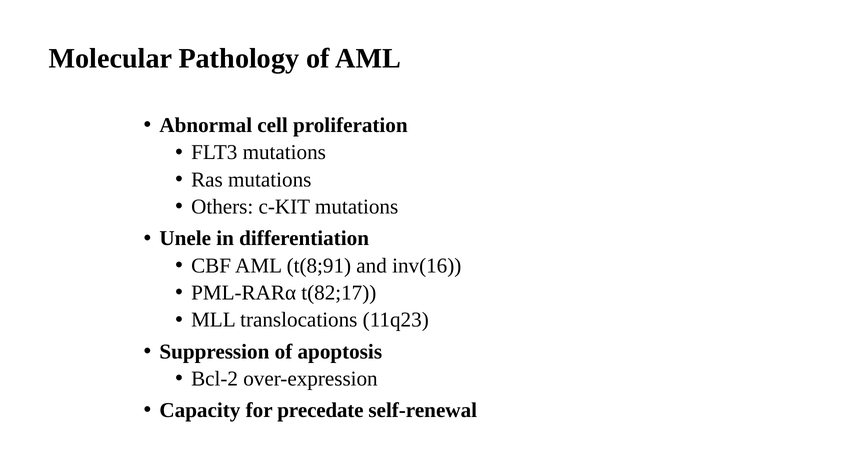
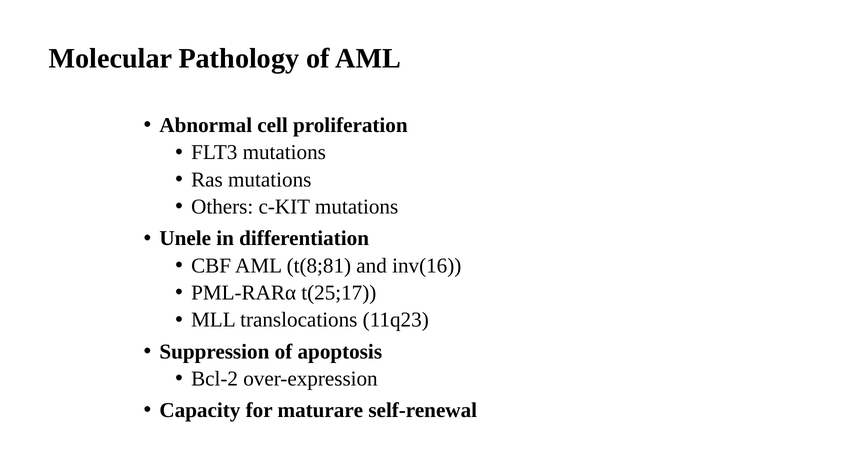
t(8;91: t(8;91 -> t(8;81 (319, 266)
t(82;17: t(82;17 -> t(25;17 (339, 293)
precedate: precedate -> maturare (320, 411)
